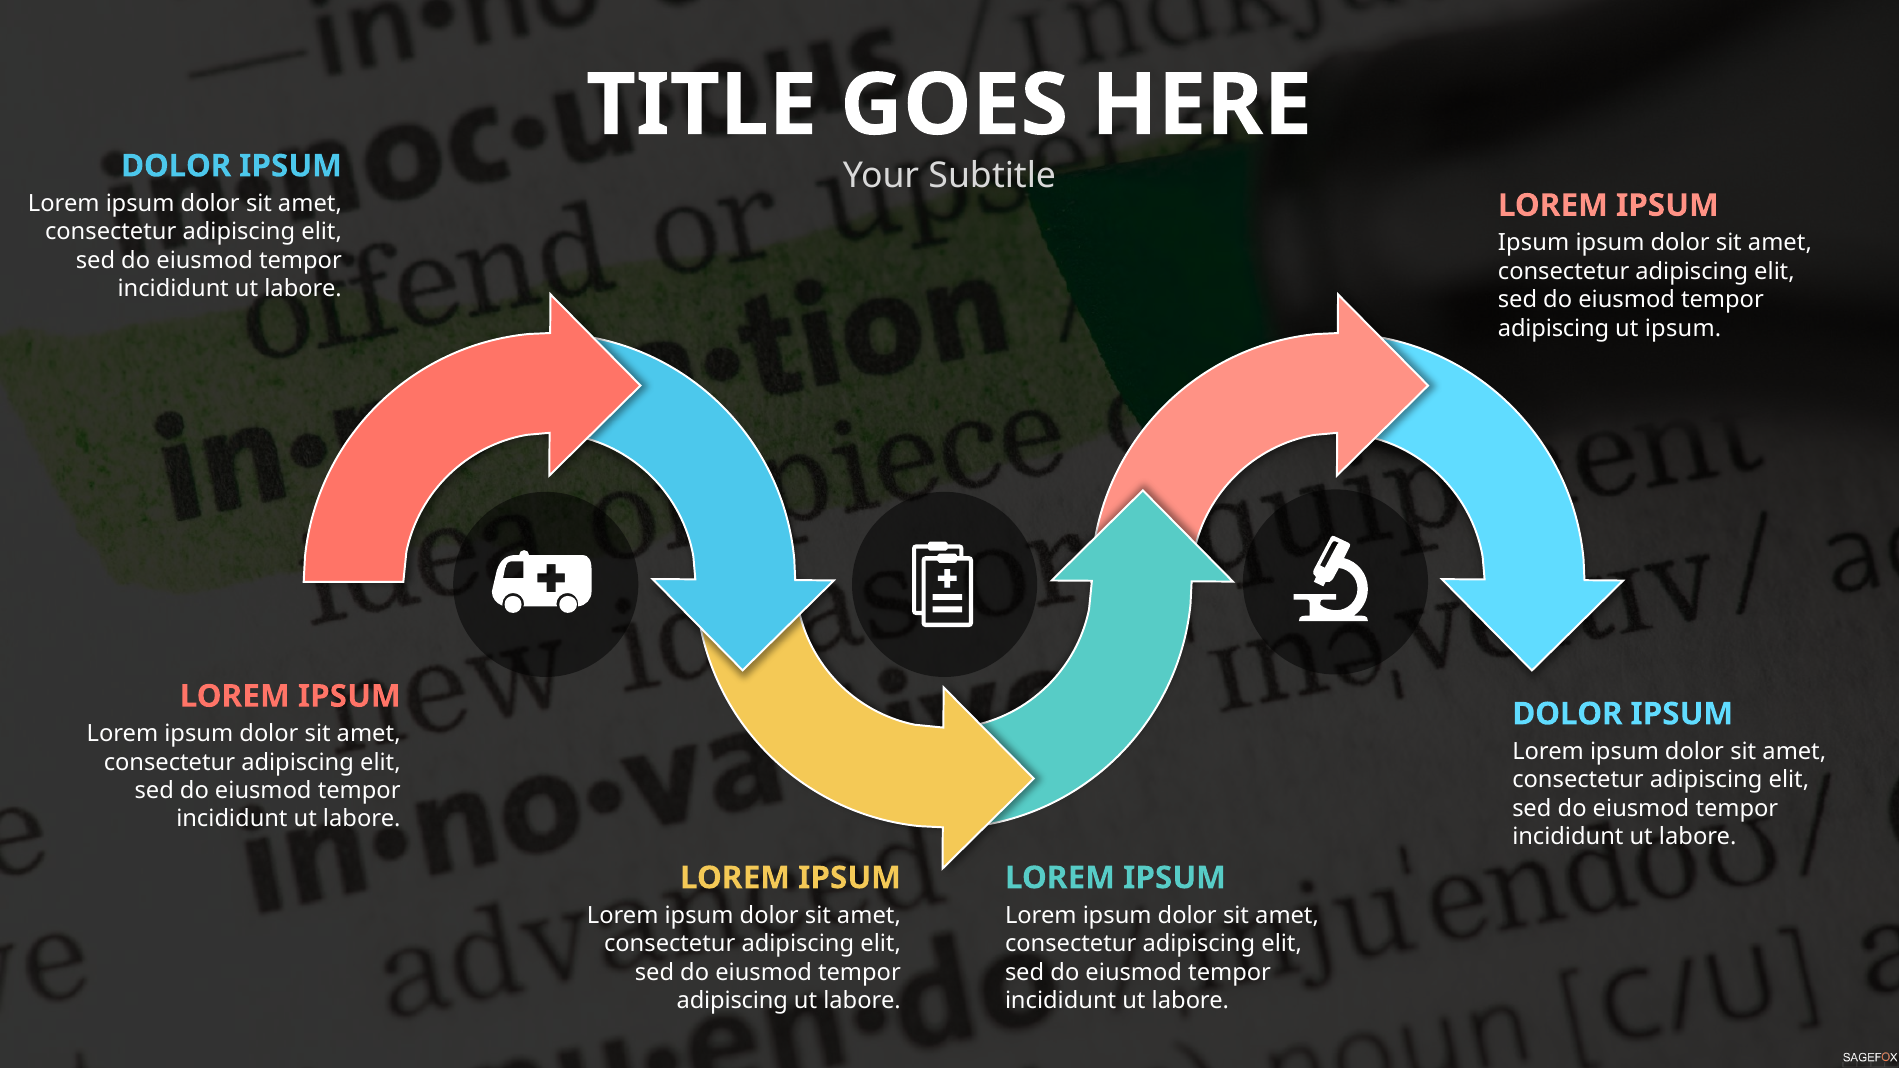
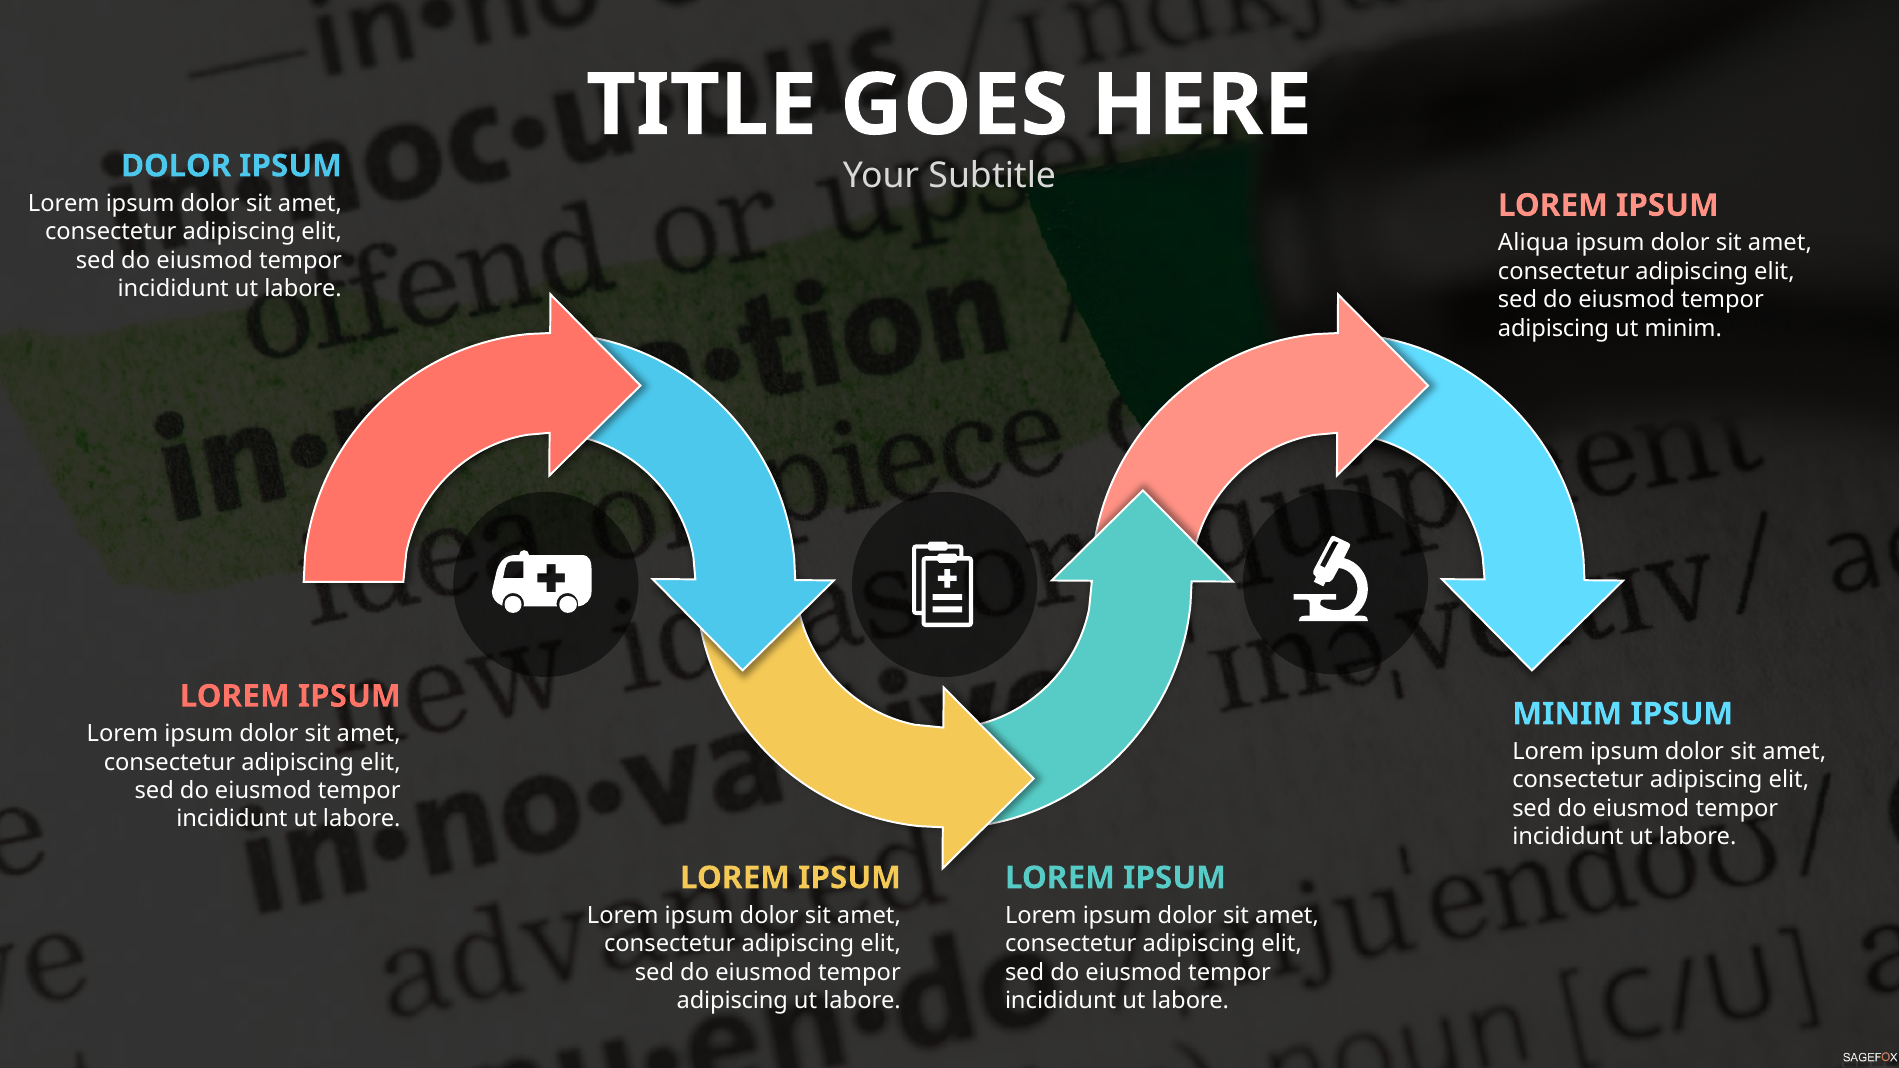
Ipsum: Ipsum -> Aliqua (1534, 243)
ut ipsum: ipsum -> minim (1683, 328)
DOLOR: DOLOR -> MINIM (1567, 714)
